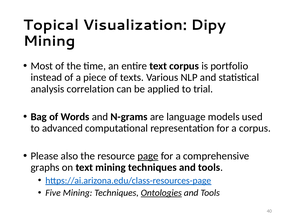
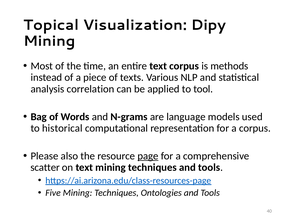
portfolio: portfolio -> methods (229, 66)
trial: trial -> tool (203, 89)
advanced: advanced -> historical (62, 128)
graphs: graphs -> scatter (45, 168)
Ontologies underline: present -> none (161, 193)
